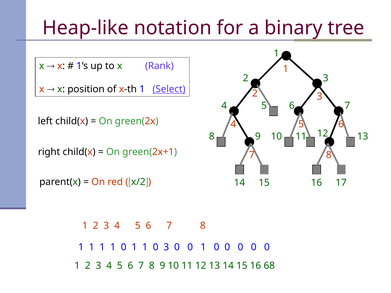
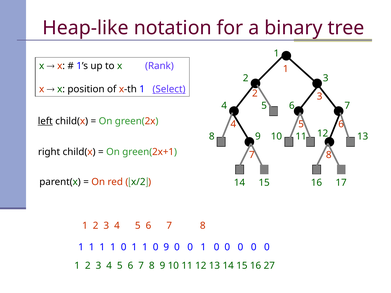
left underline: none -> present (45, 121)
0 3: 3 -> 9 (166, 247)
68: 68 -> 27 (269, 266)
